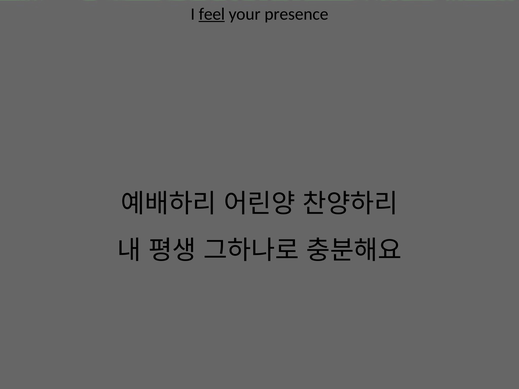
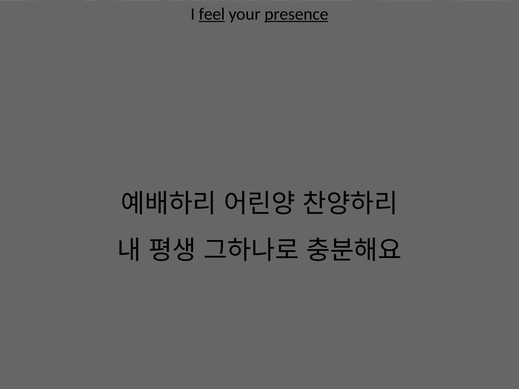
presence underline: none -> present (296, 14)
